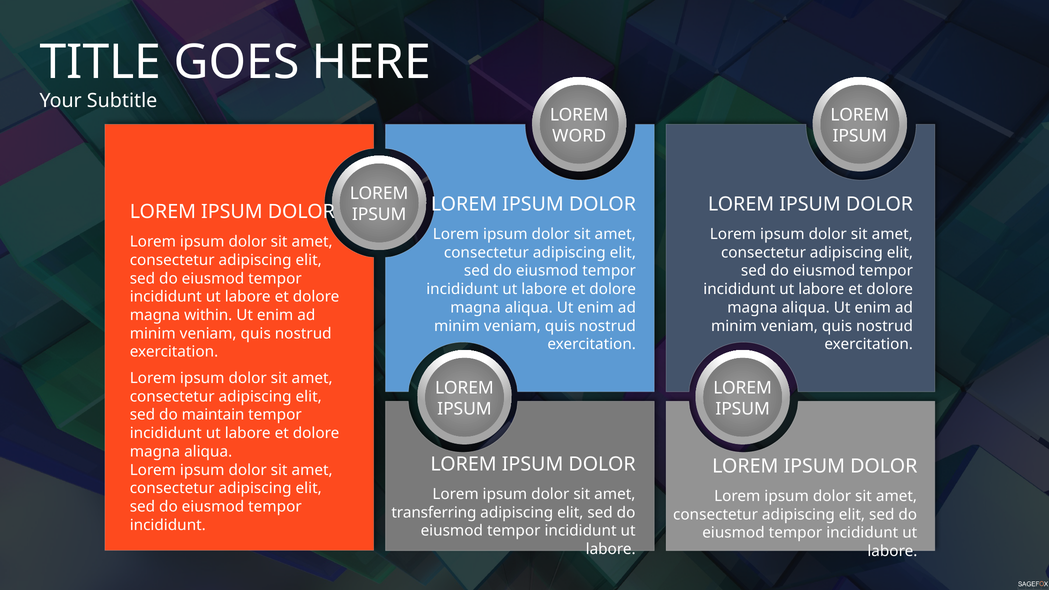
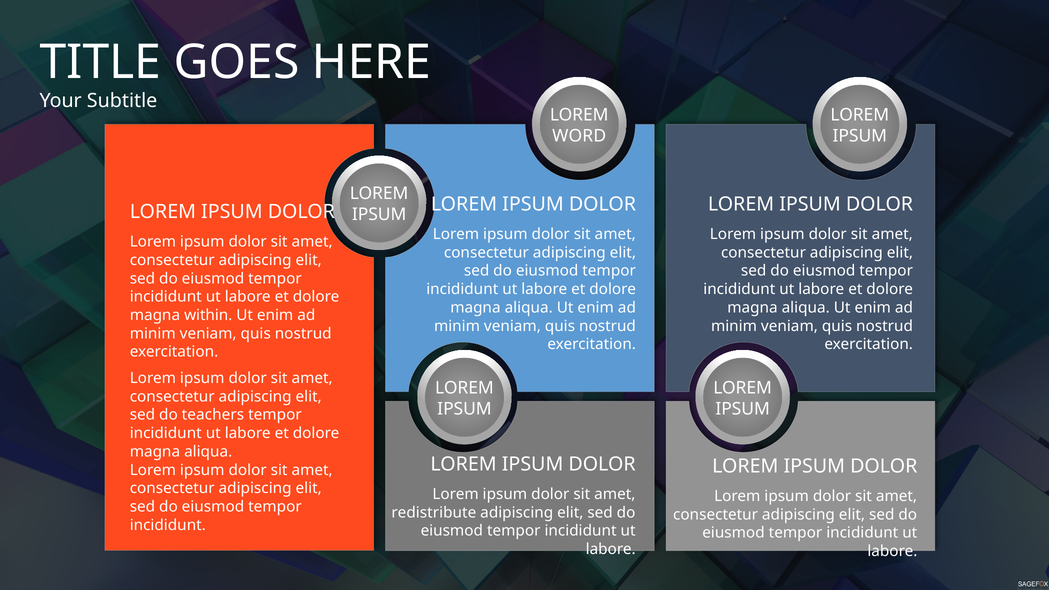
maintain: maintain -> teachers (213, 415)
transferring: transferring -> redistribute (434, 513)
